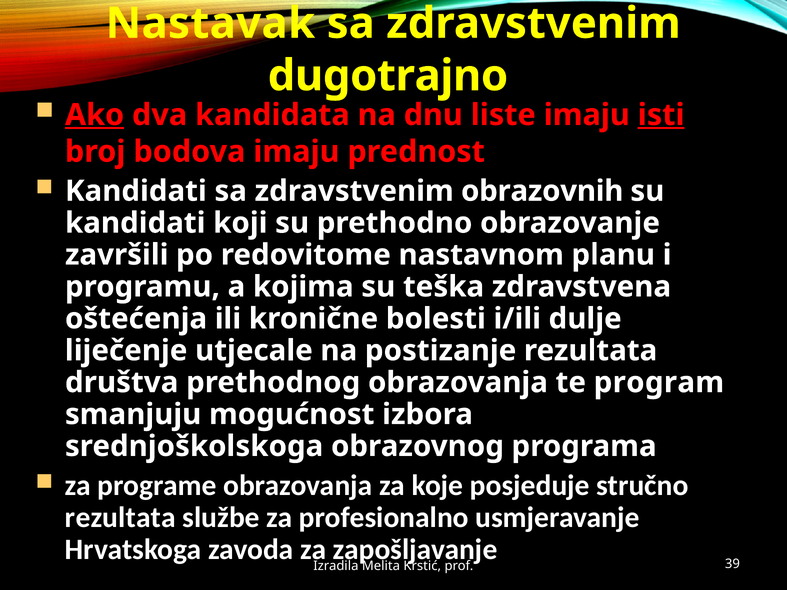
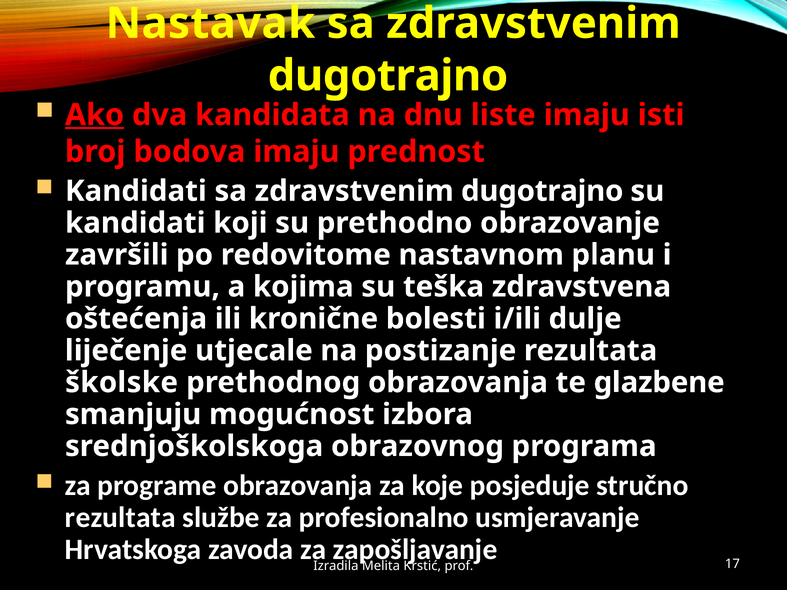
isti underline: present -> none (661, 115)
Kandidati sa zdravstvenim obrazovnih: obrazovnih -> dugotrajno (542, 191)
društva: društva -> školske (122, 383)
program: program -> glazbene (659, 383)
39: 39 -> 17 (732, 564)
